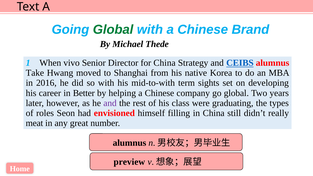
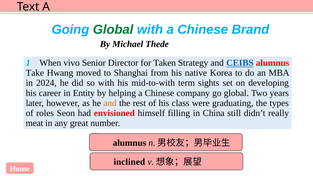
for China: China -> Taken (165, 63)
2016: 2016 -> 2024 (46, 83)
Better: Better -> Entity (84, 93)
and colour: purple -> orange (110, 103)
preview: preview -> inclined (129, 162)
